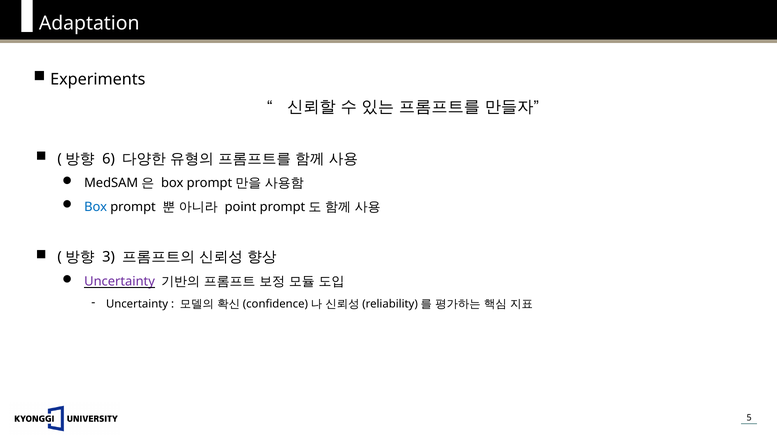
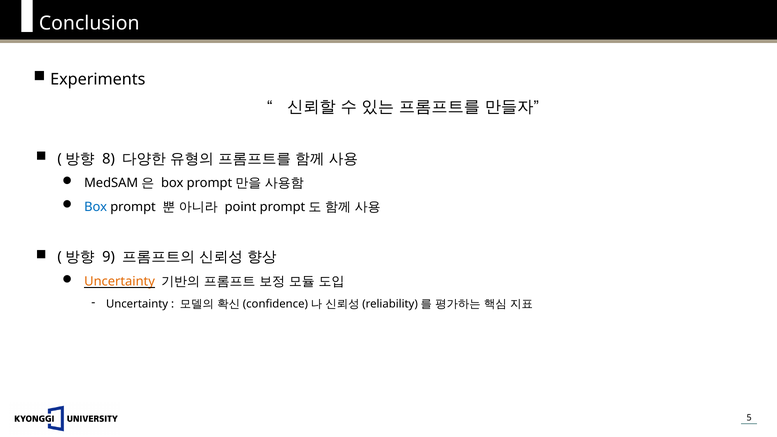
Adaptation: Adaptation -> Conclusion (89, 23)
6: 6 -> 8 (109, 159)
3: 3 -> 9 (109, 257)
Uncertainty colour: purple -> orange (120, 282)
